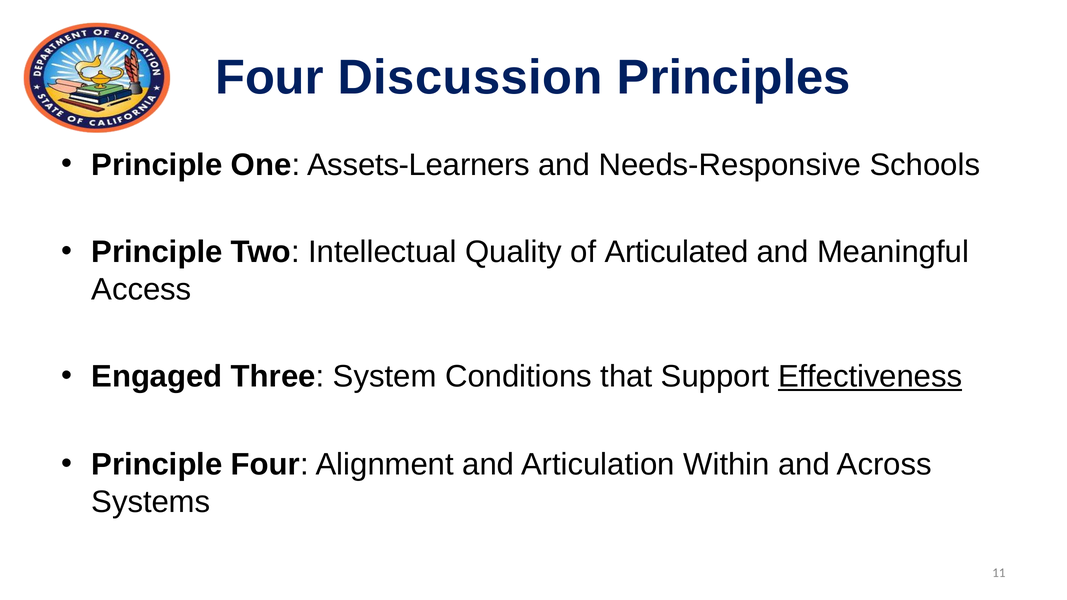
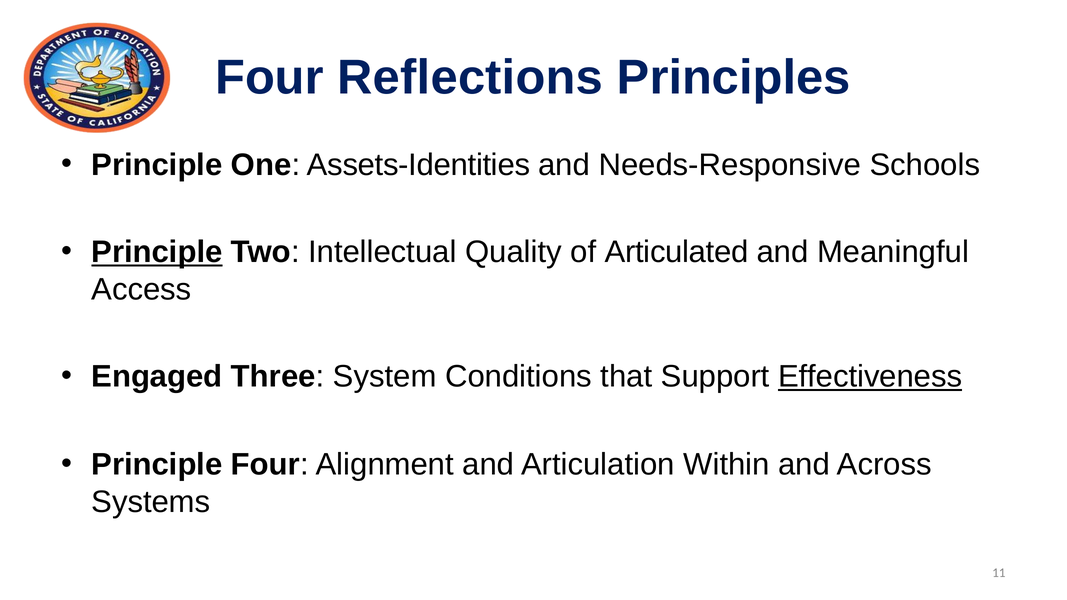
Discussion: Discussion -> Reflections (470, 77)
Assets-Learners: Assets-Learners -> Assets-Identities (418, 165)
Principle underline: none -> present (157, 252)
